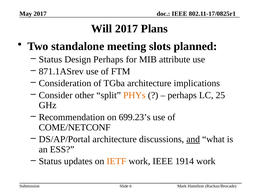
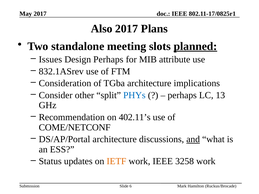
Will: Will -> Also (102, 29)
planned underline: none -> present (195, 46)
Status: Status -> Issues (50, 59)
871.1ASrev: 871.1ASrev -> 832.1ASrev (61, 71)
PHYs colour: orange -> blue (134, 95)
25: 25 -> 13 (220, 95)
699.23’s: 699.23’s -> 402.11’s (135, 117)
1914: 1914 -> 3258 (185, 162)
